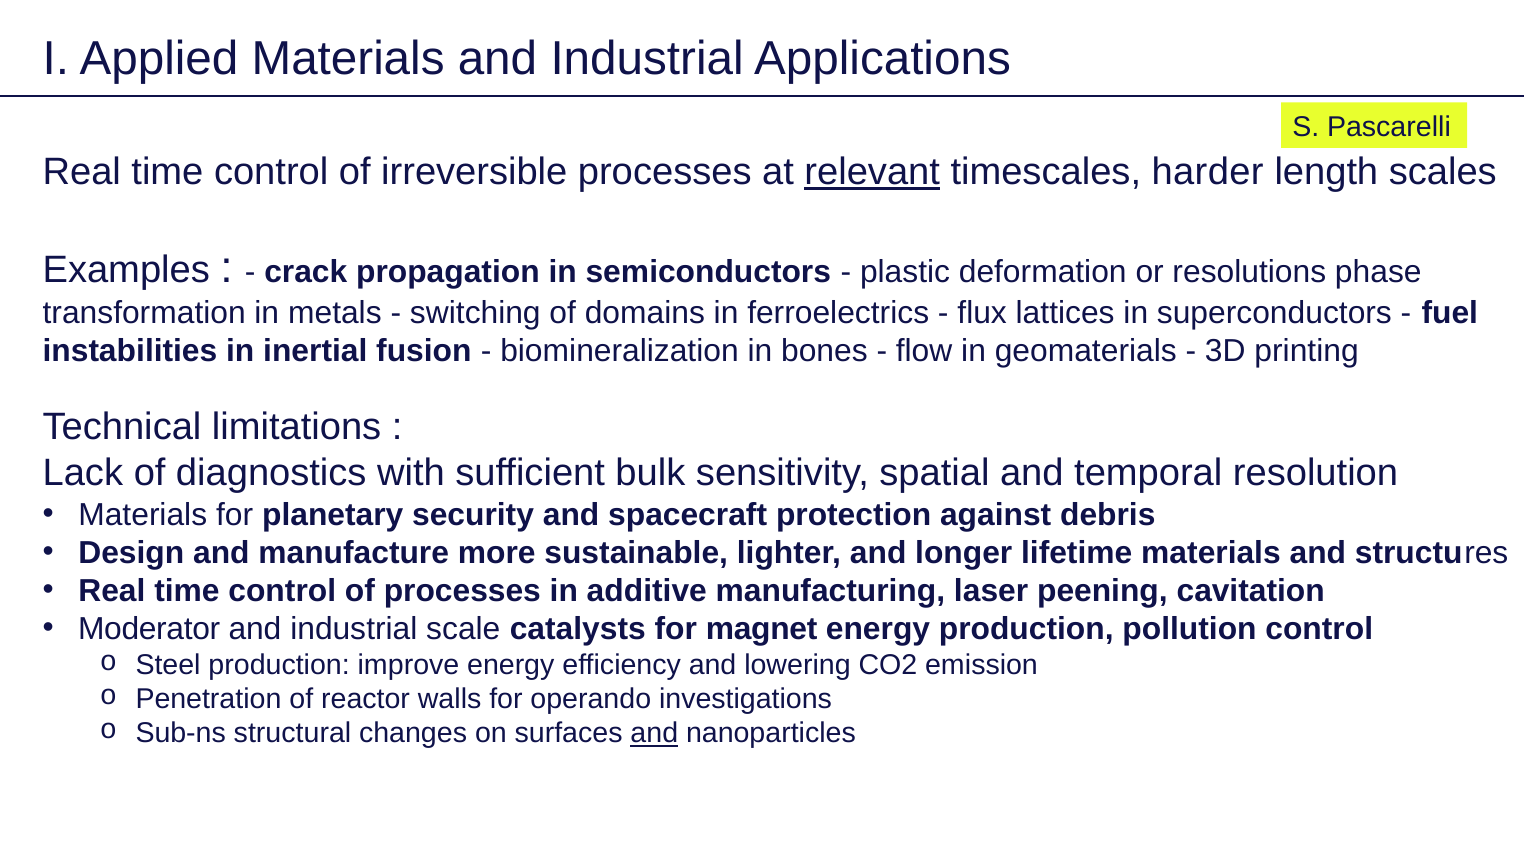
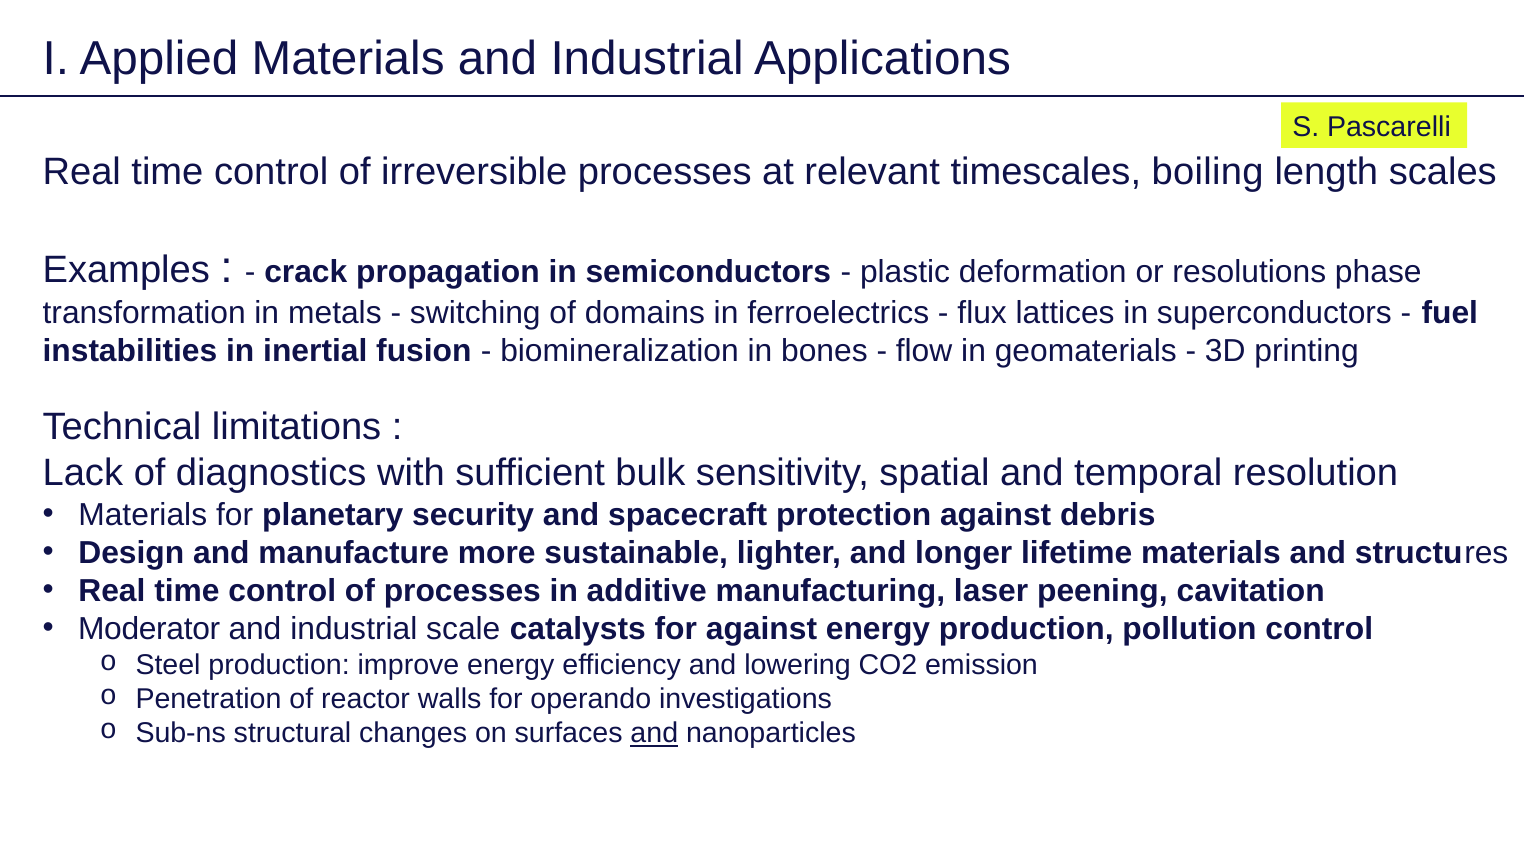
relevant underline: present -> none (872, 172)
harder: harder -> boiling (1208, 172)
for magnet: magnet -> against (761, 629)
